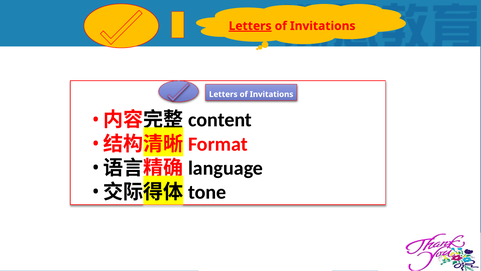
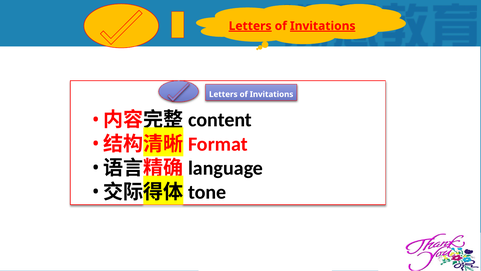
Invitations underline: none -> present (323, 26)
